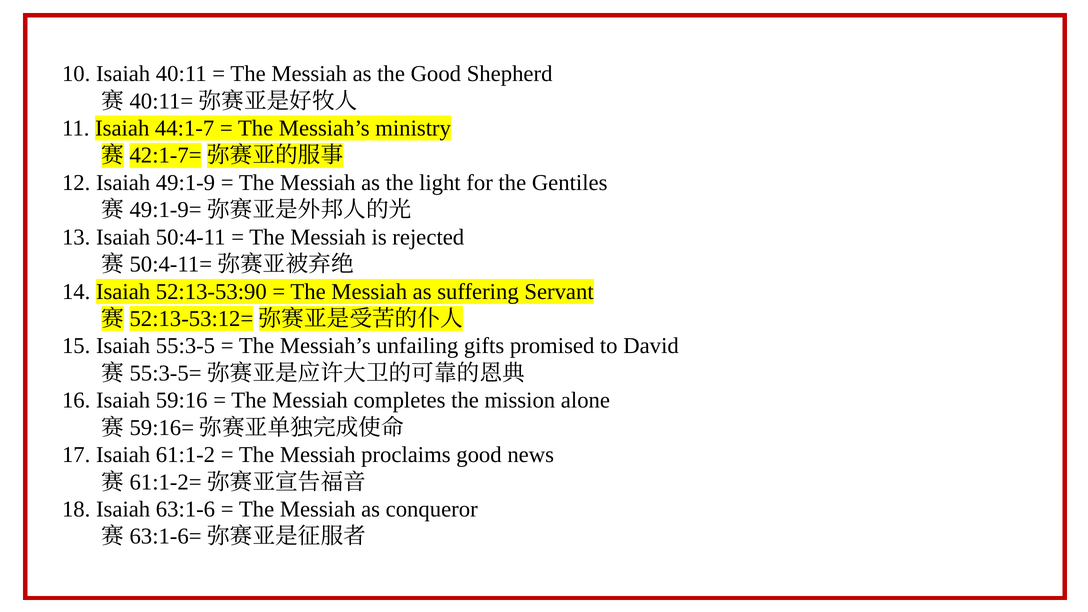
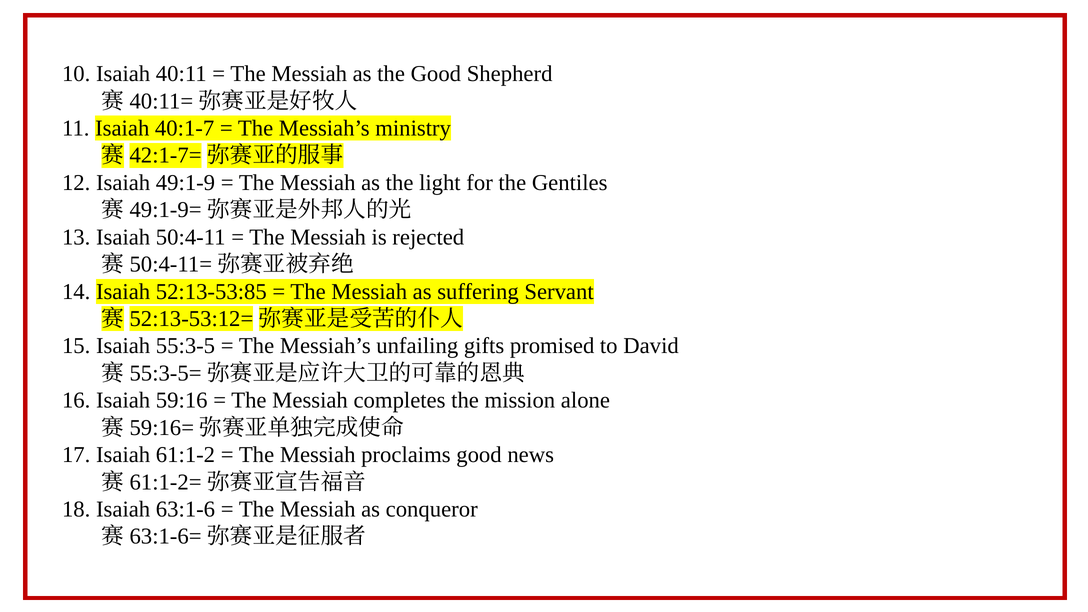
44:1-7: 44:1-7 -> 40:1-7 (185, 128)
52:13-53:90: 52:13-53:90 -> 52:13-53:85 (211, 292)
